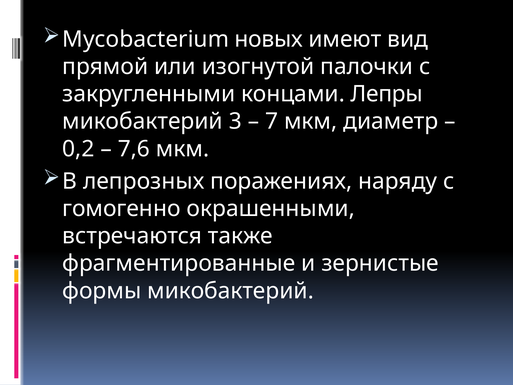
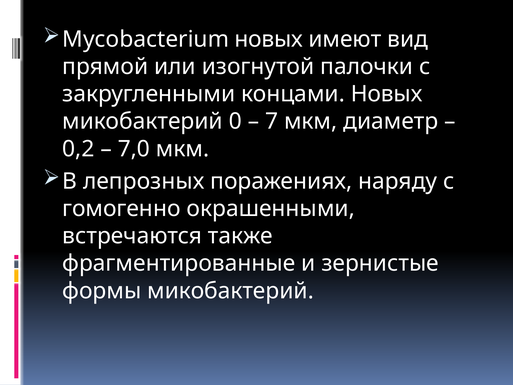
концами Лепры: Лепры -> Новых (387, 94)
3: 3 -> 0 (235, 121)
7,6: 7,6 -> 7,0 (134, 149)
